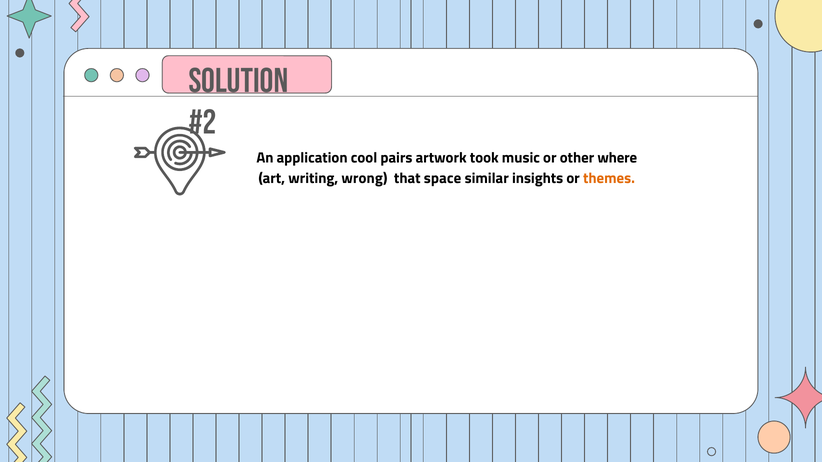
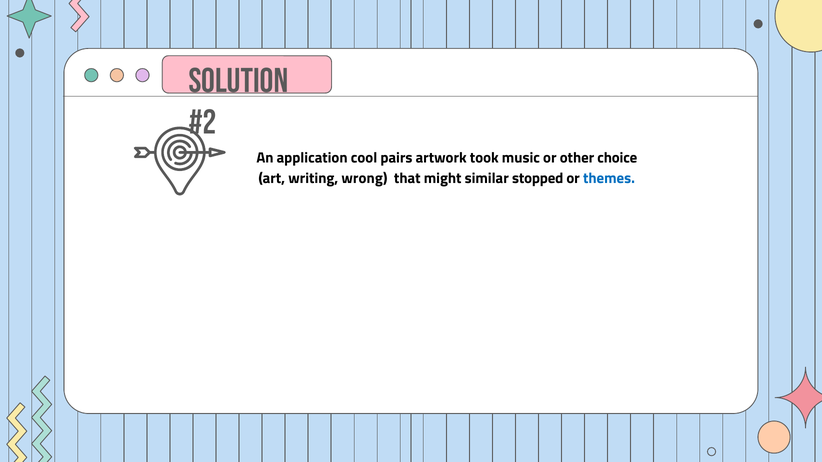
where: where -> choice (617, 158)
space: space -> might (443, 178)
insights: insights -> stopped (538, 178)
themes colour: orange -> blue (609, 178)
